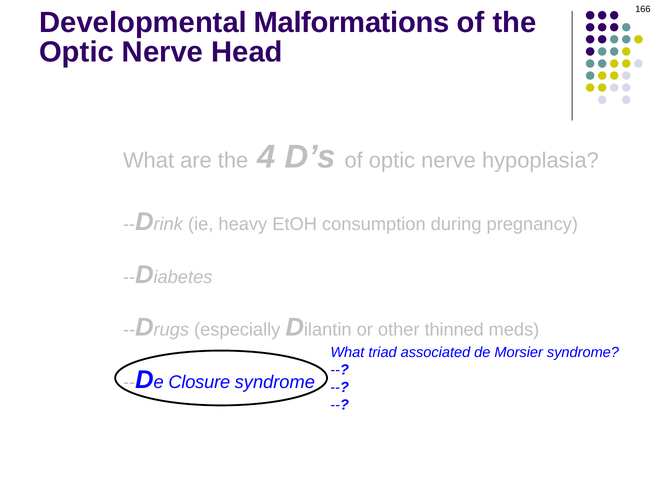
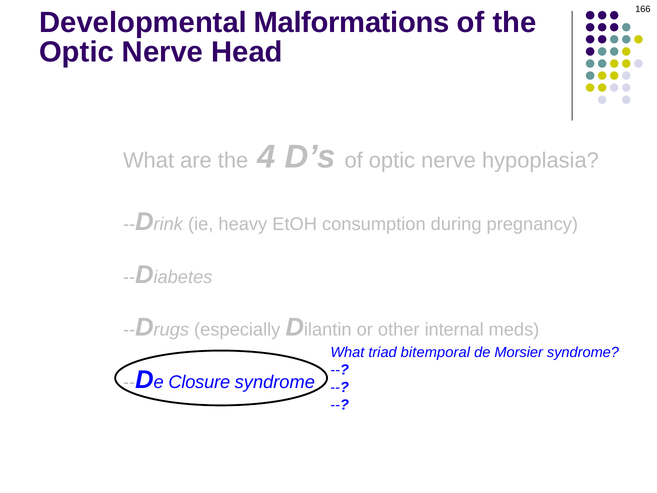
thinned: thinned -> internal (454, 329)
associated: associated -> bitemporal (435, 352)
